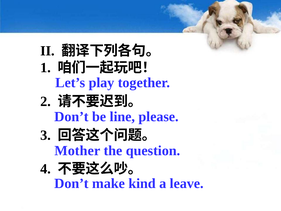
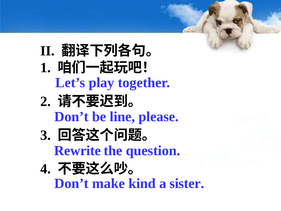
Mother: Mother -> Rewrite (78, 150)
leave: leave -> sister (187, 183)
